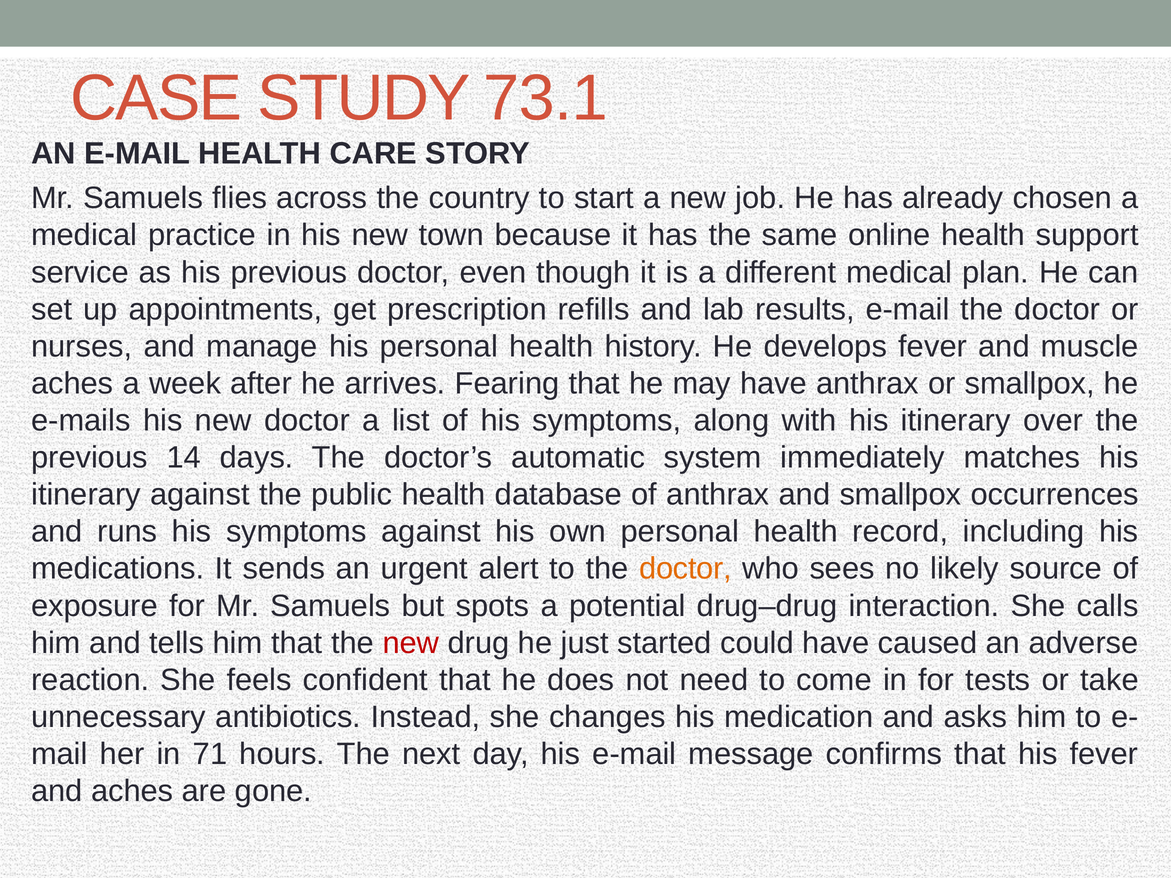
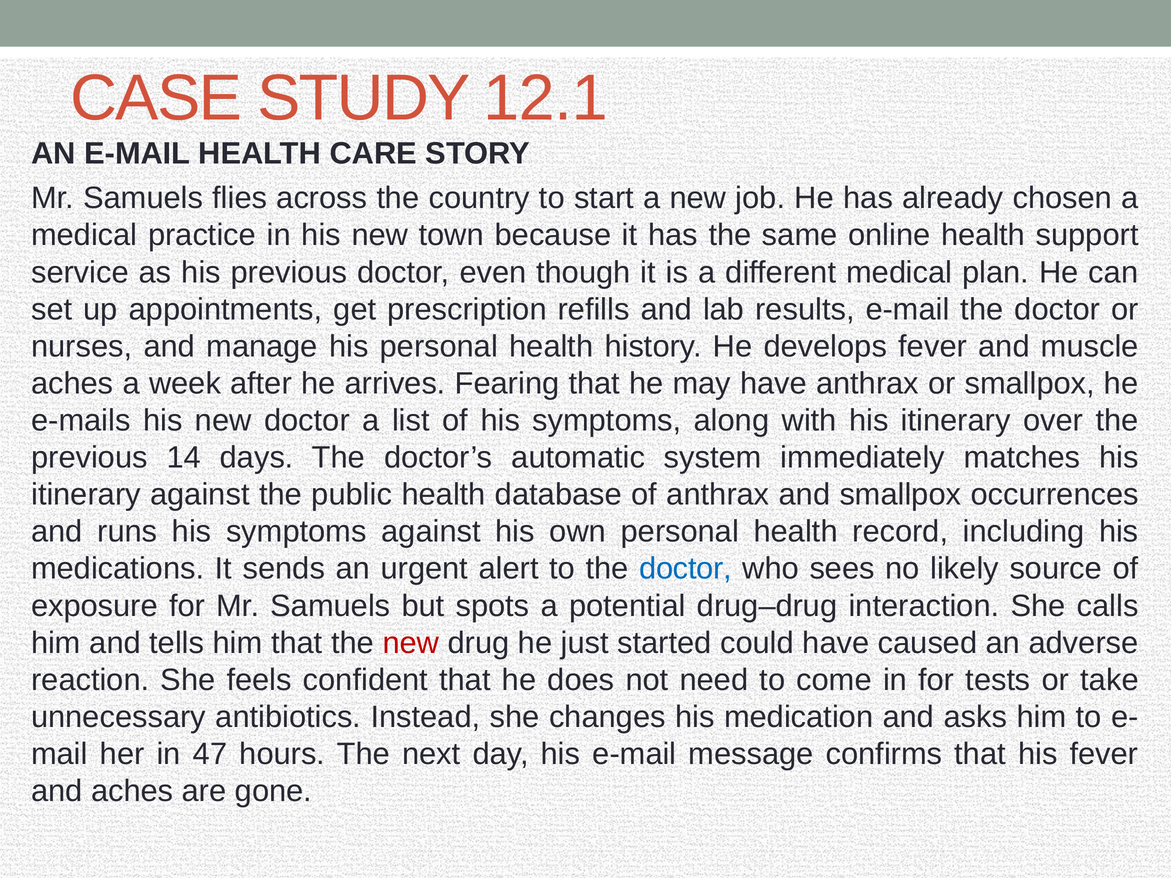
73.1: 73.1 -> 12.1 (546, 98)
doctor colour: orange -> blue (686, 569)
71: 71 -> 47 (210, 754)
